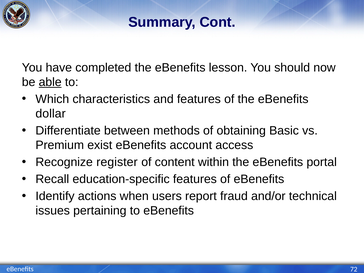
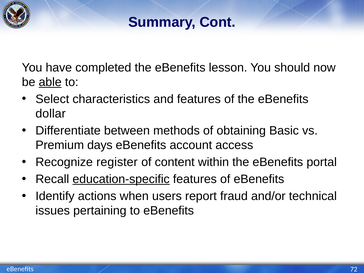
Which: Which -> Select (52, 99)
exist: exist -> days (100, 145)
education-specific underline: none -> present (121, 179)
